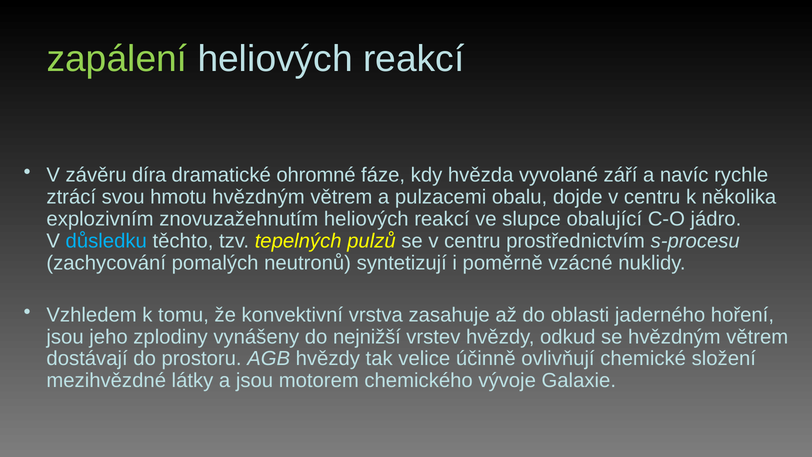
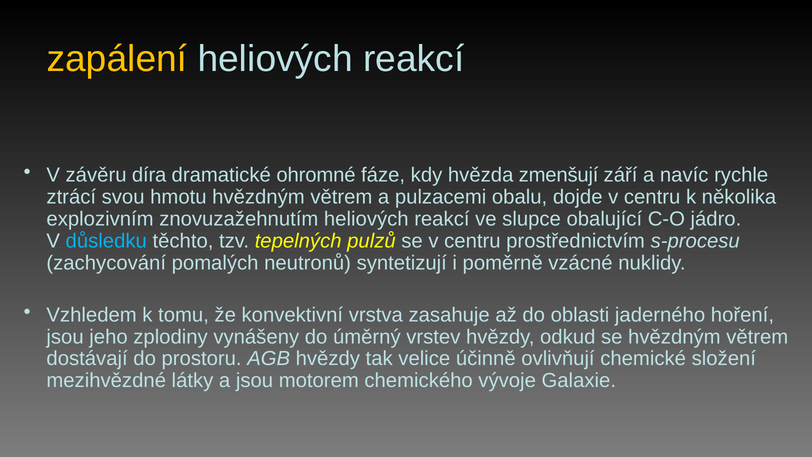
zapálení colour: light green -> yellow (117, 59)
vyvolané: vyvolané -> zmenšují (559, 175)
nejnižší: nejnižší -> úměrný (367, 337)
